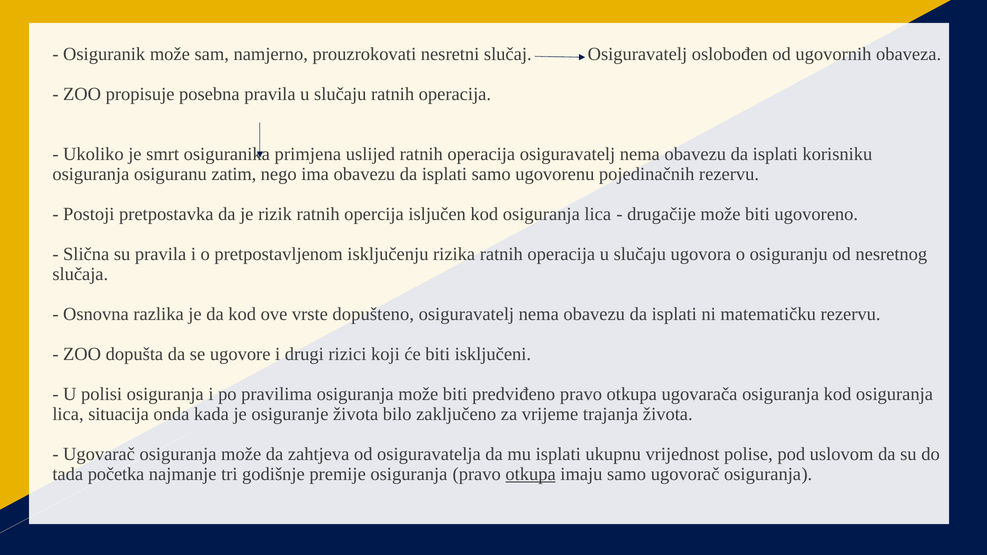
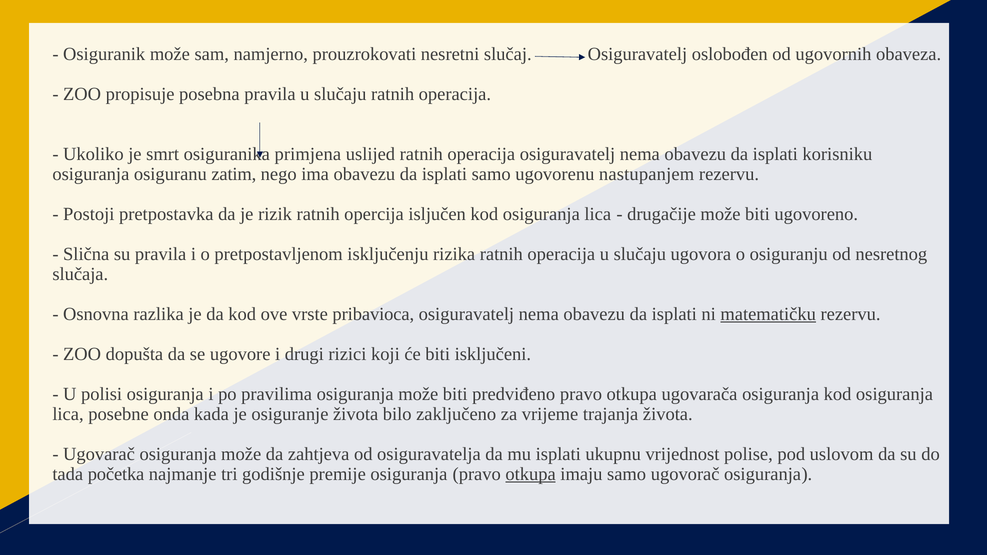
pojedinačnih: pojedinačnih -> nastupanjem (647, 174)
dopušteno: dopušteno -> pribavioca (373, 314)
matematičku underline: none -> present (768, 314)
situacija: situacija -> posebne (119, 414)
